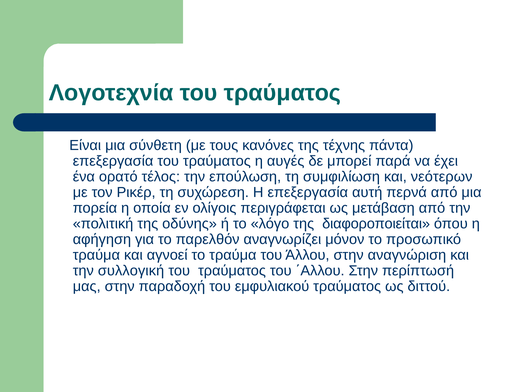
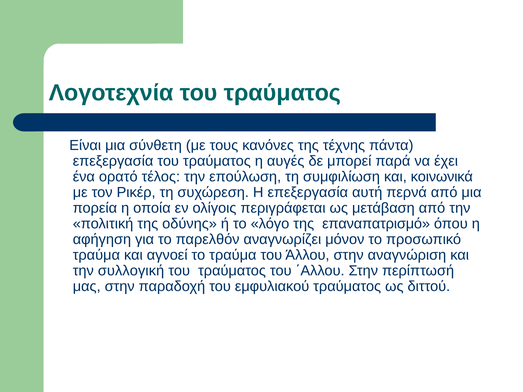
νεότερων: νεότερων -> κοινωνικά (442, 177)
διαφοροποιείται: διαφοροποιείται -> επαναπατρισμό (376, 224)
